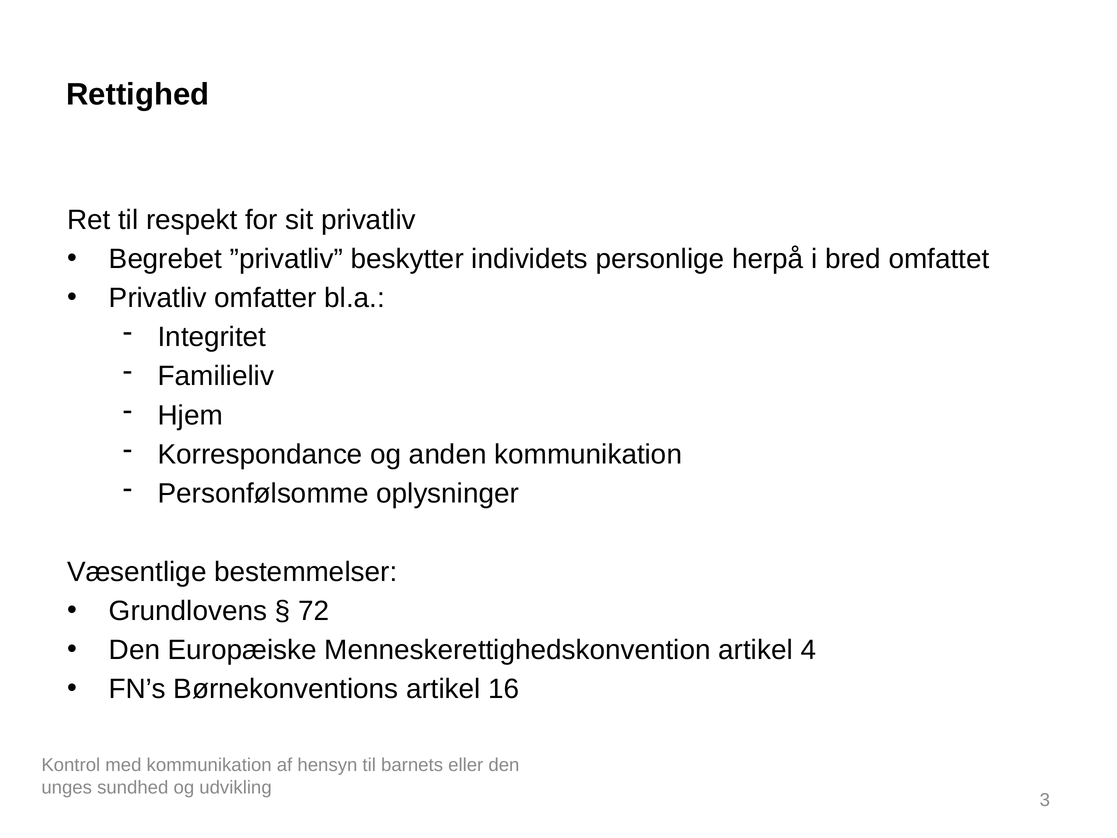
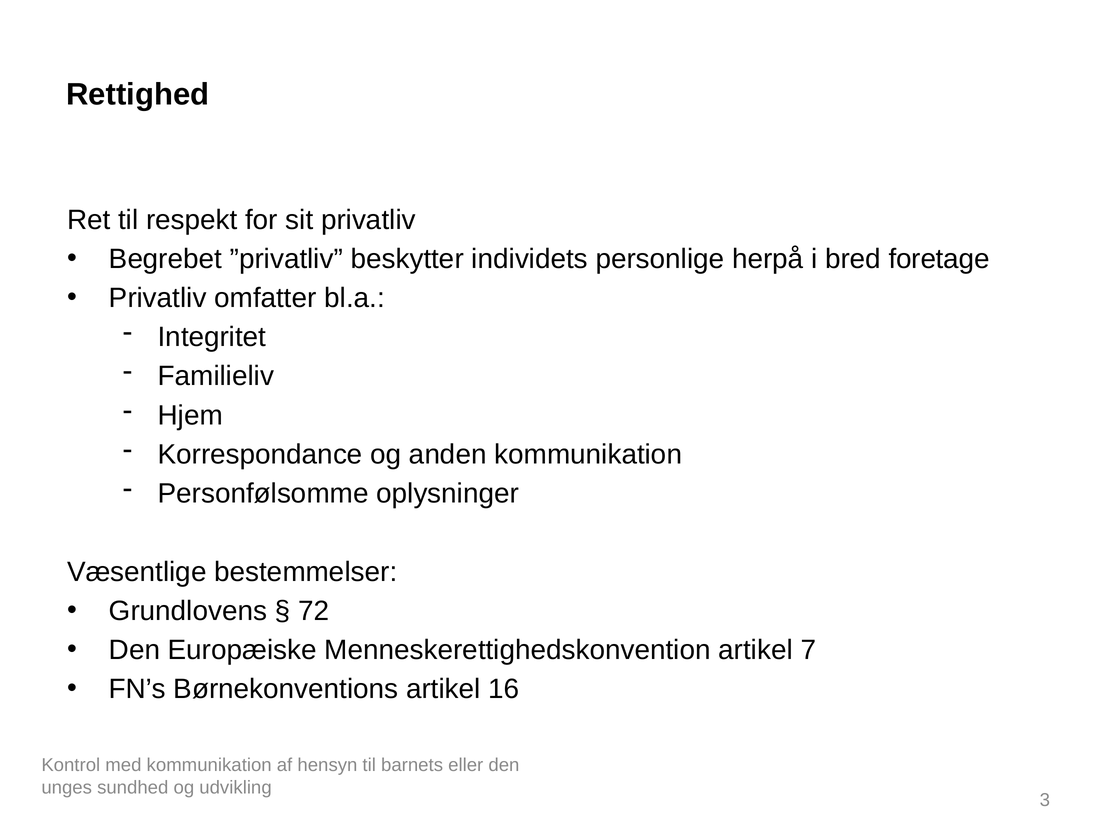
omfattet: omfattet -> foretage (939, 259)
4: 4 -> 7 (808, 650)
